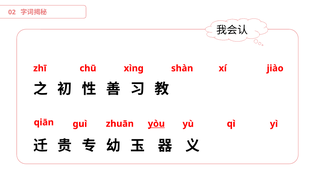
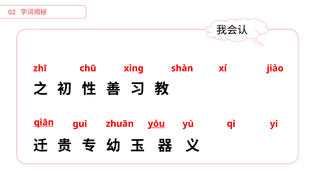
qiān underline: none -> present (44, 122)
